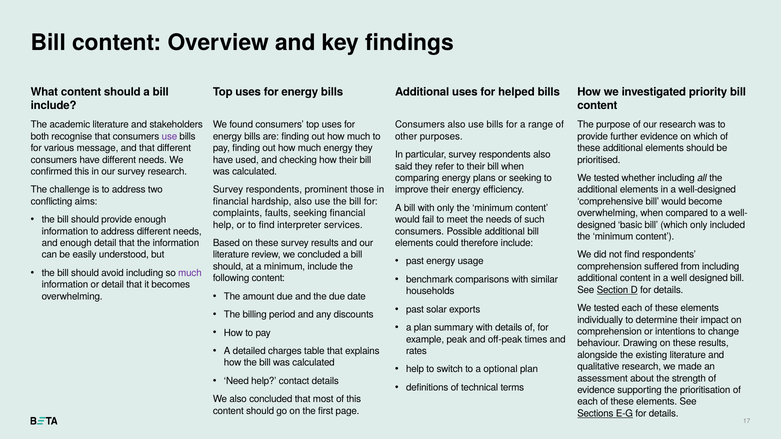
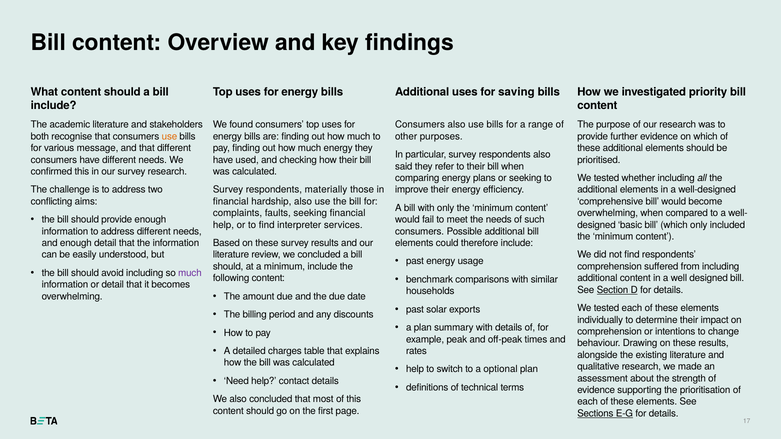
helped: helped -> saving (516, 92)
use colour: purple -> orange (169, 137)
prominent: prominent -> materially (326, 190)
